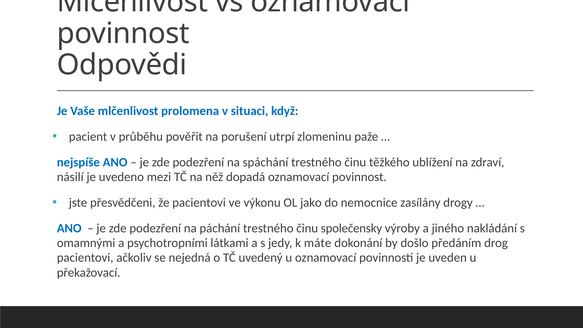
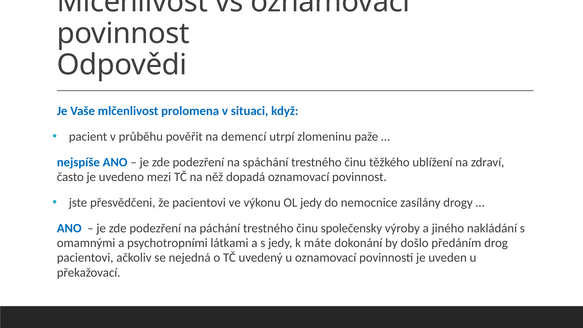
porušení: porušení -> demencí (244, 137)
násilí: násilí -> často (70, 177)
OL jako: jako -> jedy (311, 203)
